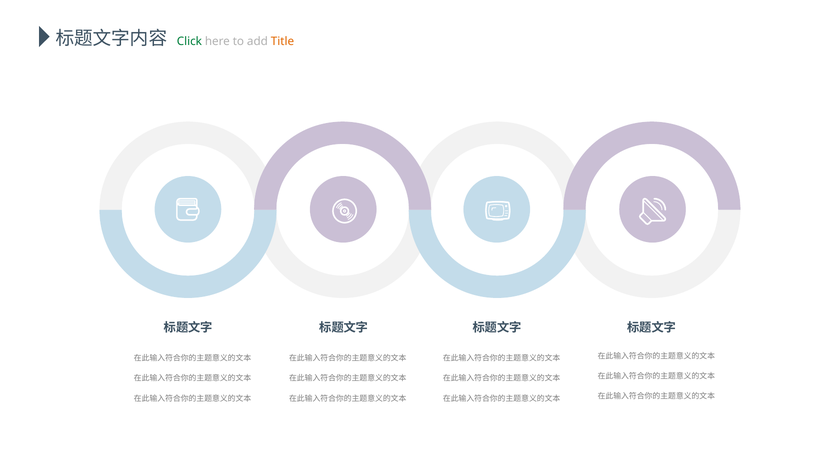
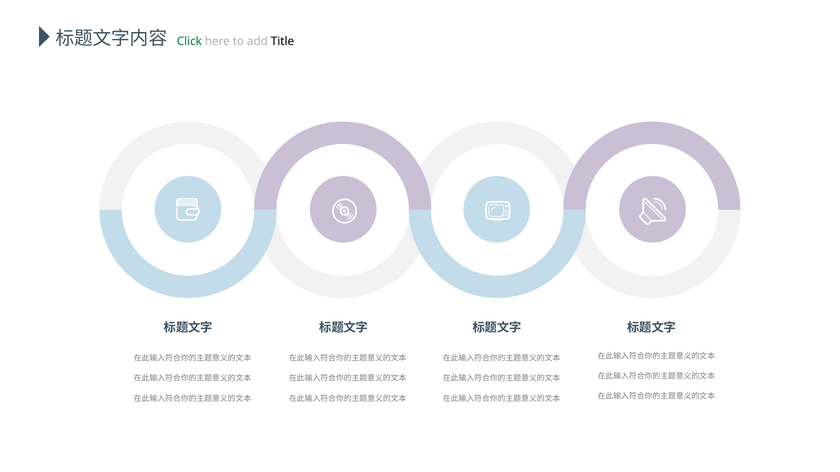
Title colour: orange -> black (283, 42)
